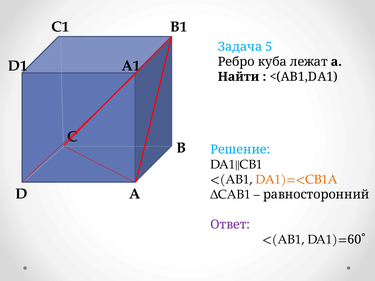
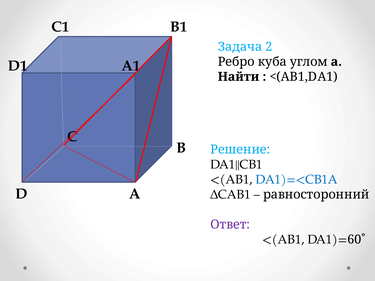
5: 5 -> 2 (269, 47)
лежат: лежат -> углом (309, 62)
DA1)=<CB1A colour: orange -> blue (297, 180)
